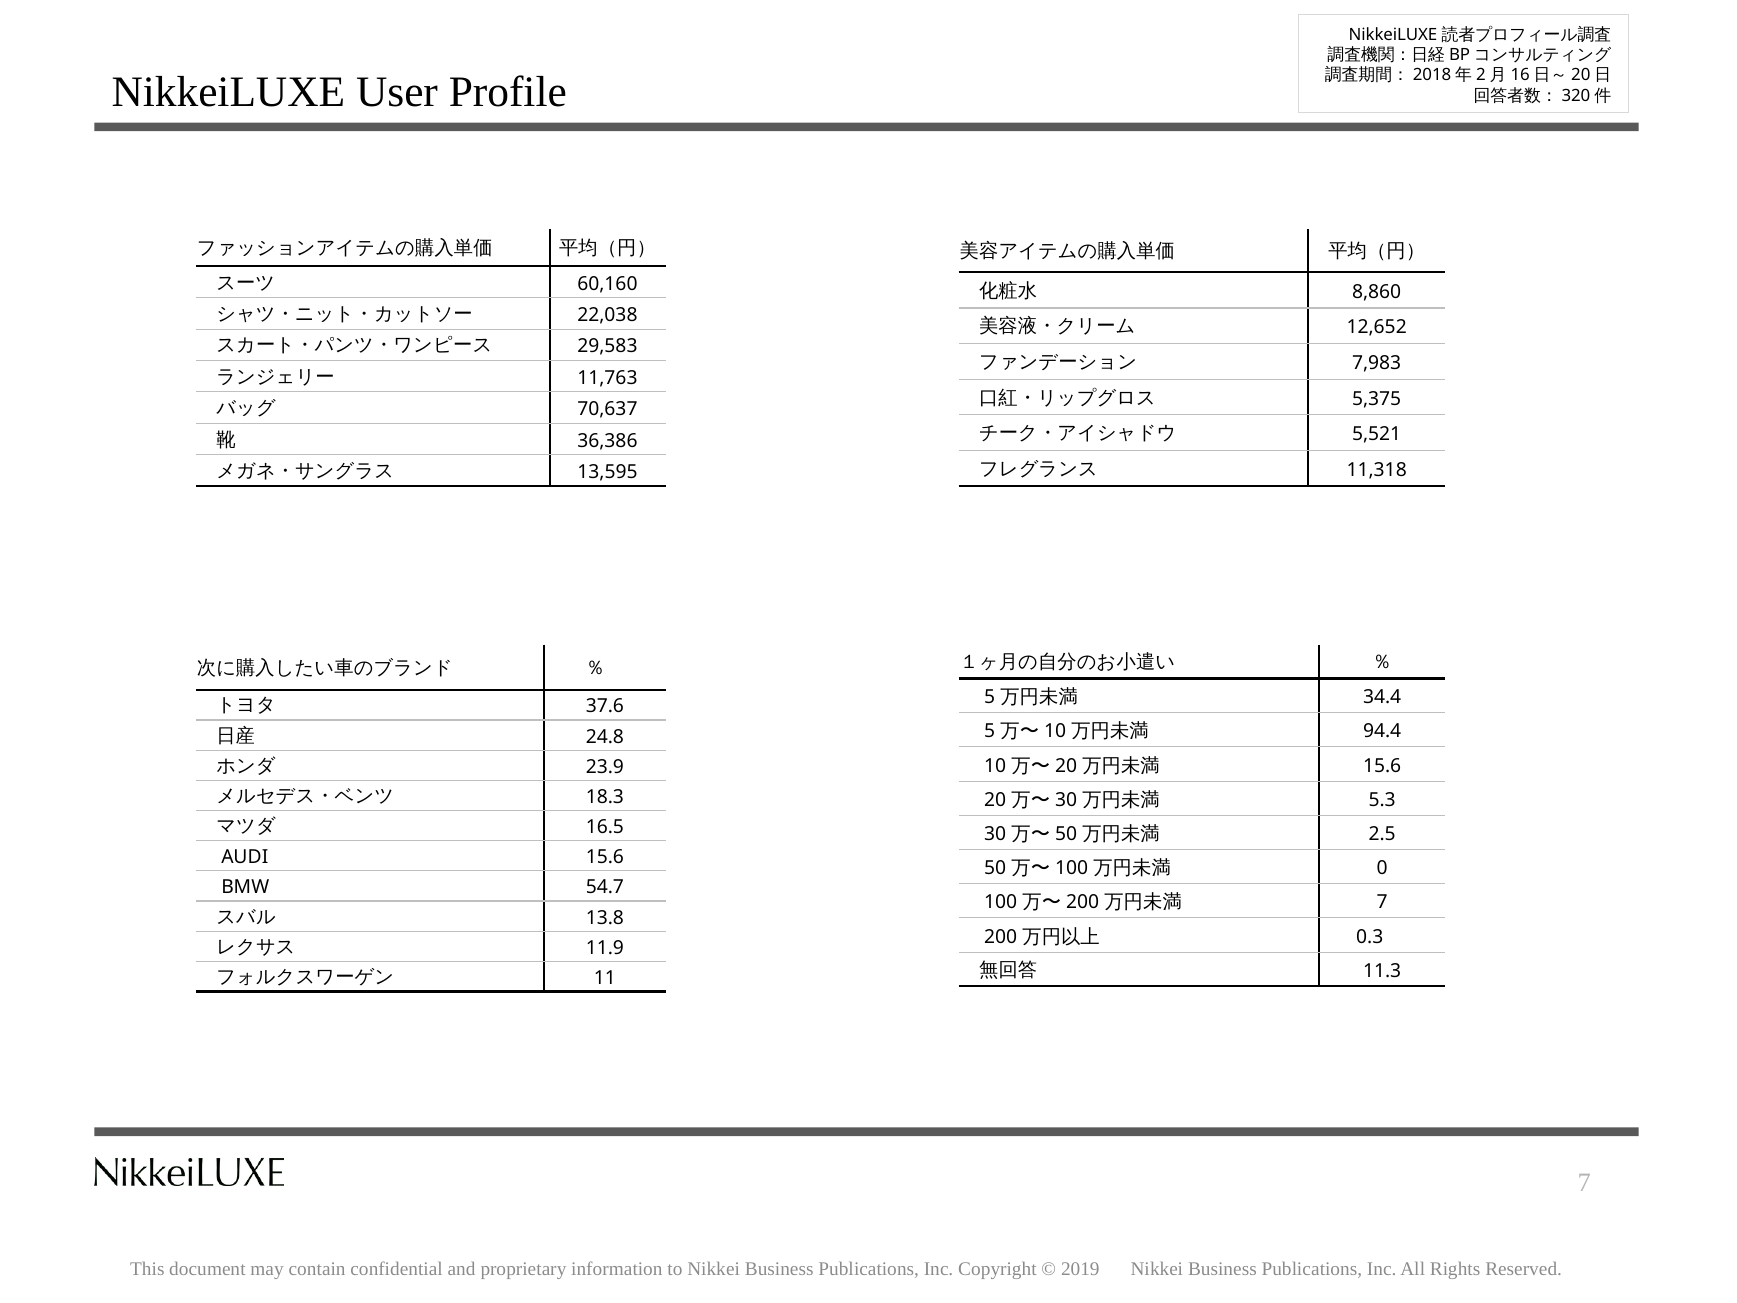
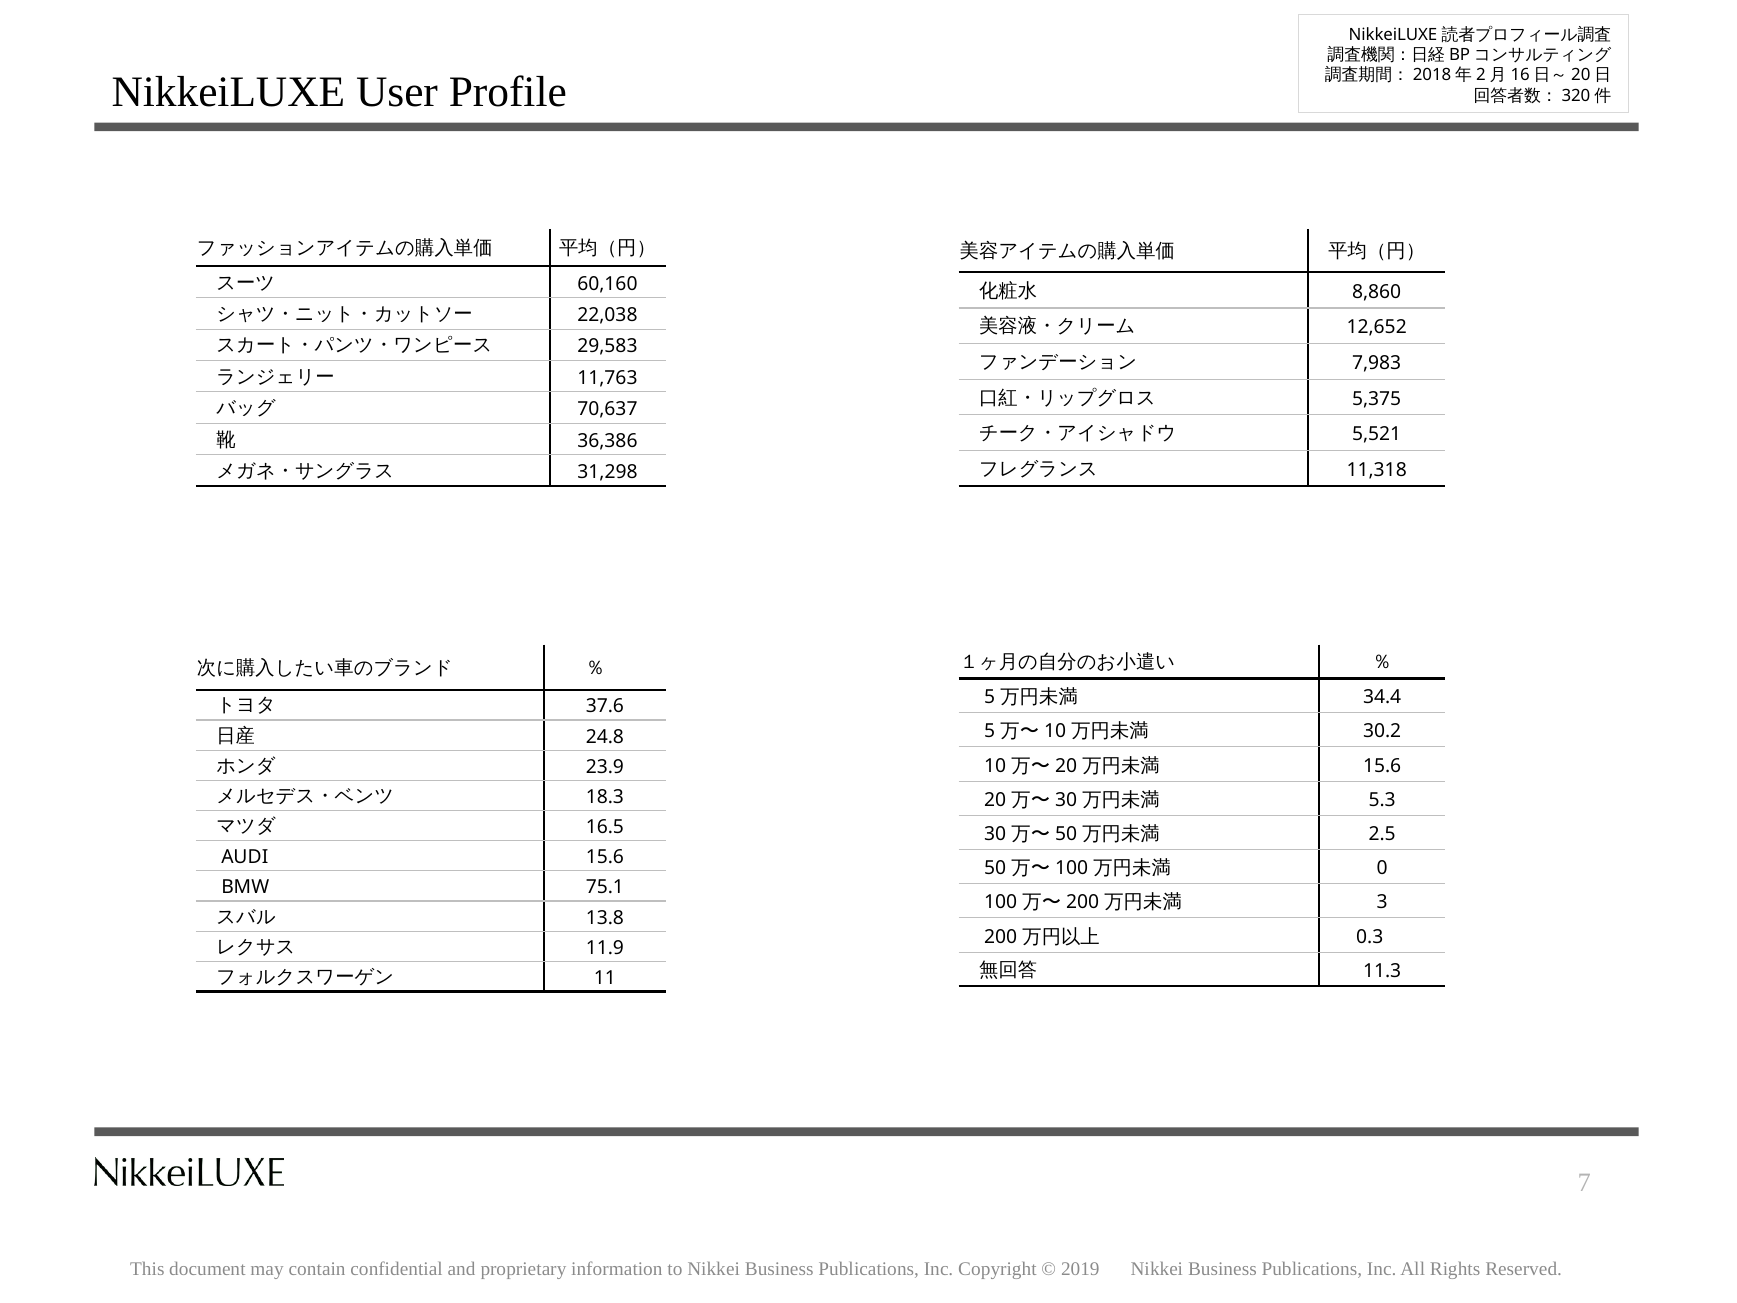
13,595: 13,595 -> 31,298 (608, 472)
94.4: 94.4 -> 30.2 (1382, 731)
54.7: 54.7 -> 75.1 (605, 887)
7: 7 -> 3 (1382, 902)
